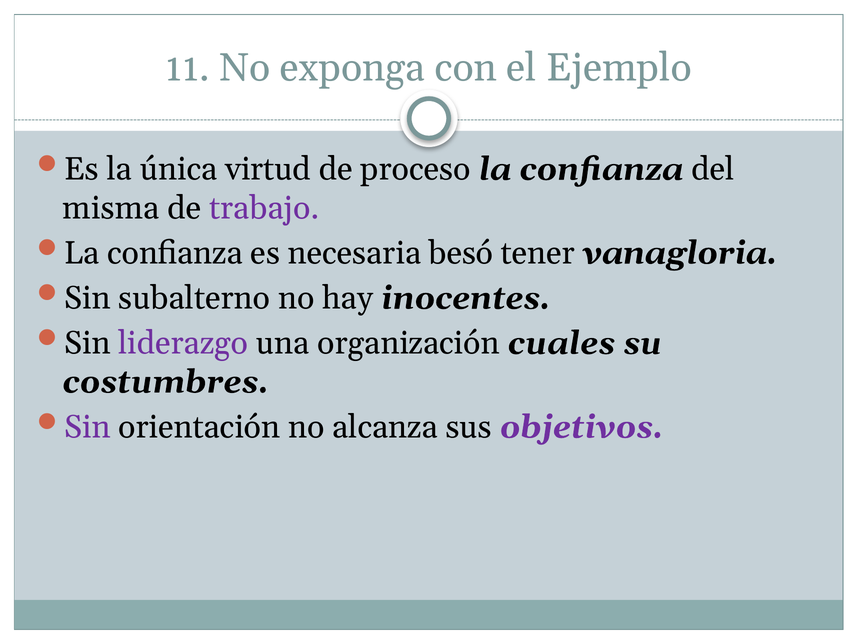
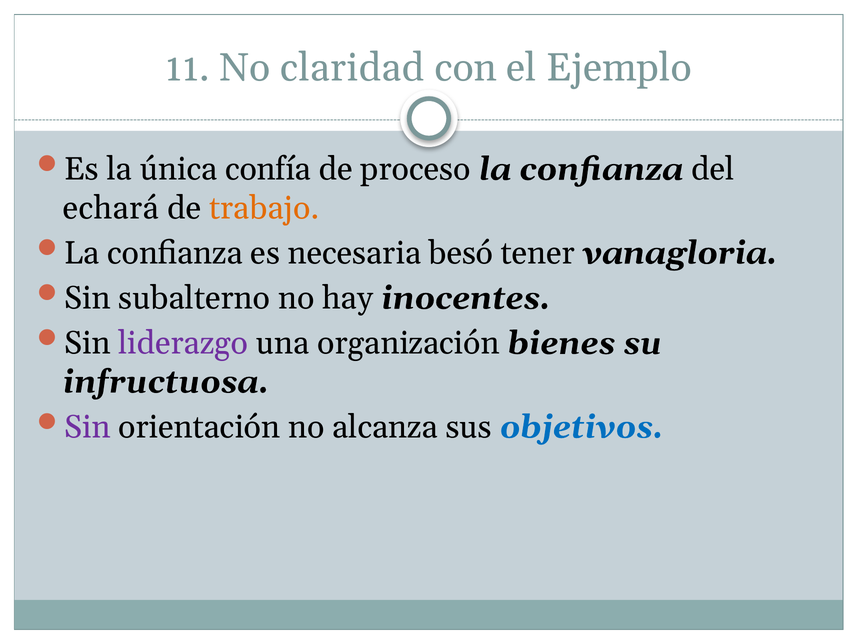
exponga: exponga -> claridad (352, 68)
virtud: virtud -> confía (268, 169)
misma: misma -> echará (111, 208)
trabajo colour: purple -> orange (264, 208)
cuales: cuales -> bienes (561, 343)
costumbres: costumbres -> infructuosa (166, 382)
objetivos colour: purple -> blue (582, 427)
